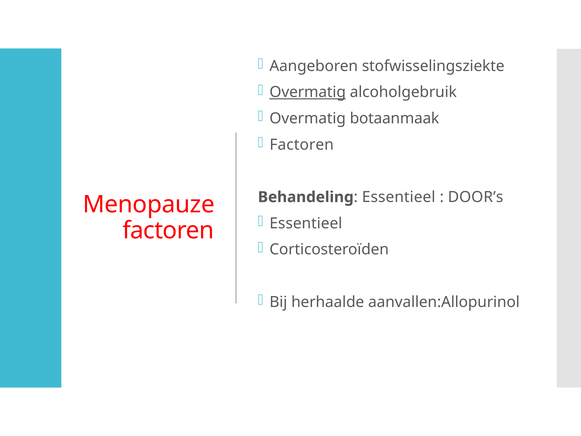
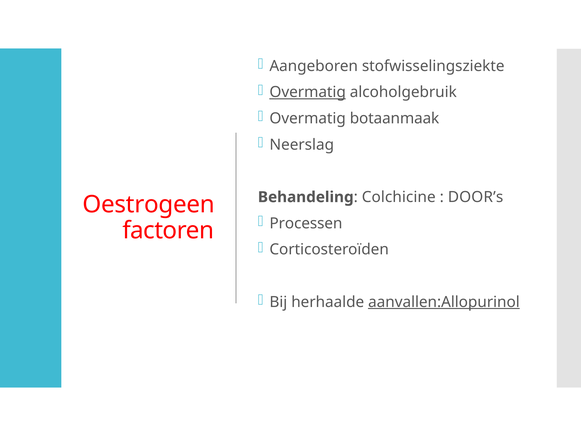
Factoren: Factoren -> Neerslag (302, 145)
Essentieel: Essentieel -> Colchicine (399, 197)
Menopauze: Menopauze -> Oestrogeen (149, 204)
Essentieel: Essentieel -> Processen (306, 223)
aanvallen:Allopurinol underline: none -> present (444, 302)
